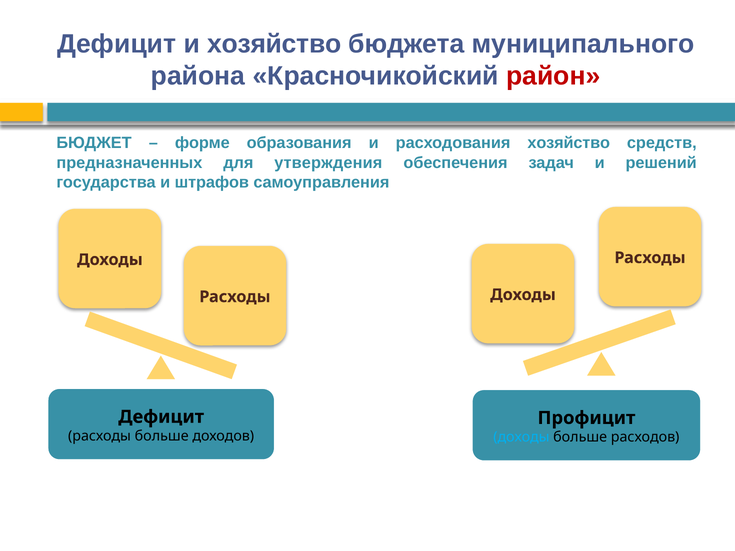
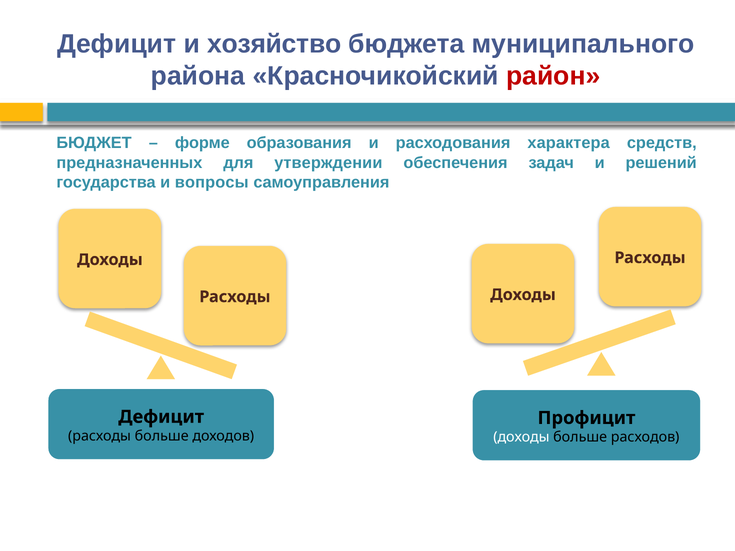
расходования хозяйство: хозяйство -> характера (569, 143)
утверждения: утверждения -> утверждении (328, 163)
штрафов: штрафов -> вопросы (212, 182)
доходы colour: light blue -> white (521, 437)
